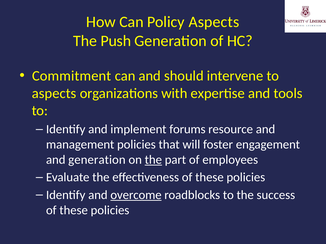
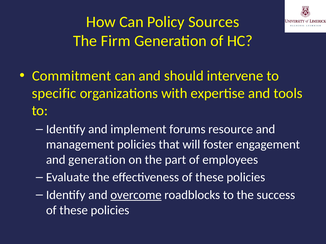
Policy Aspects: Aspects -> Sources (214, 22)
Push: Push -> Firm (116, 41)
aspects: aspects -> specific (54, 93)
the underline: present -> none (153, 160)
